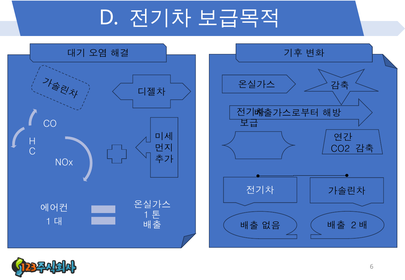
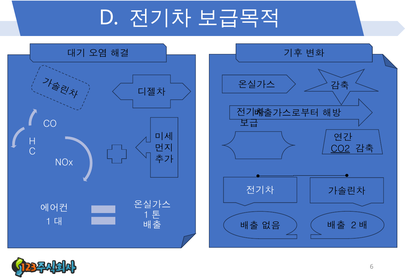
CO2 underline: none -> present (340, 149)
